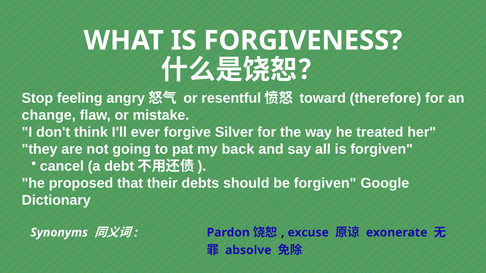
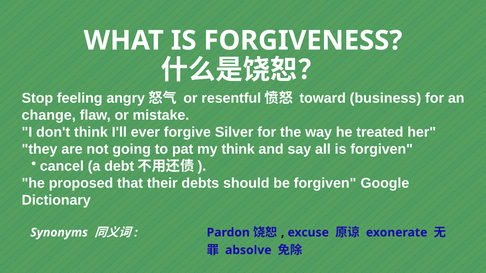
therefore: therefore -> business (385, 98)
my back: back -> think (238, 149)
